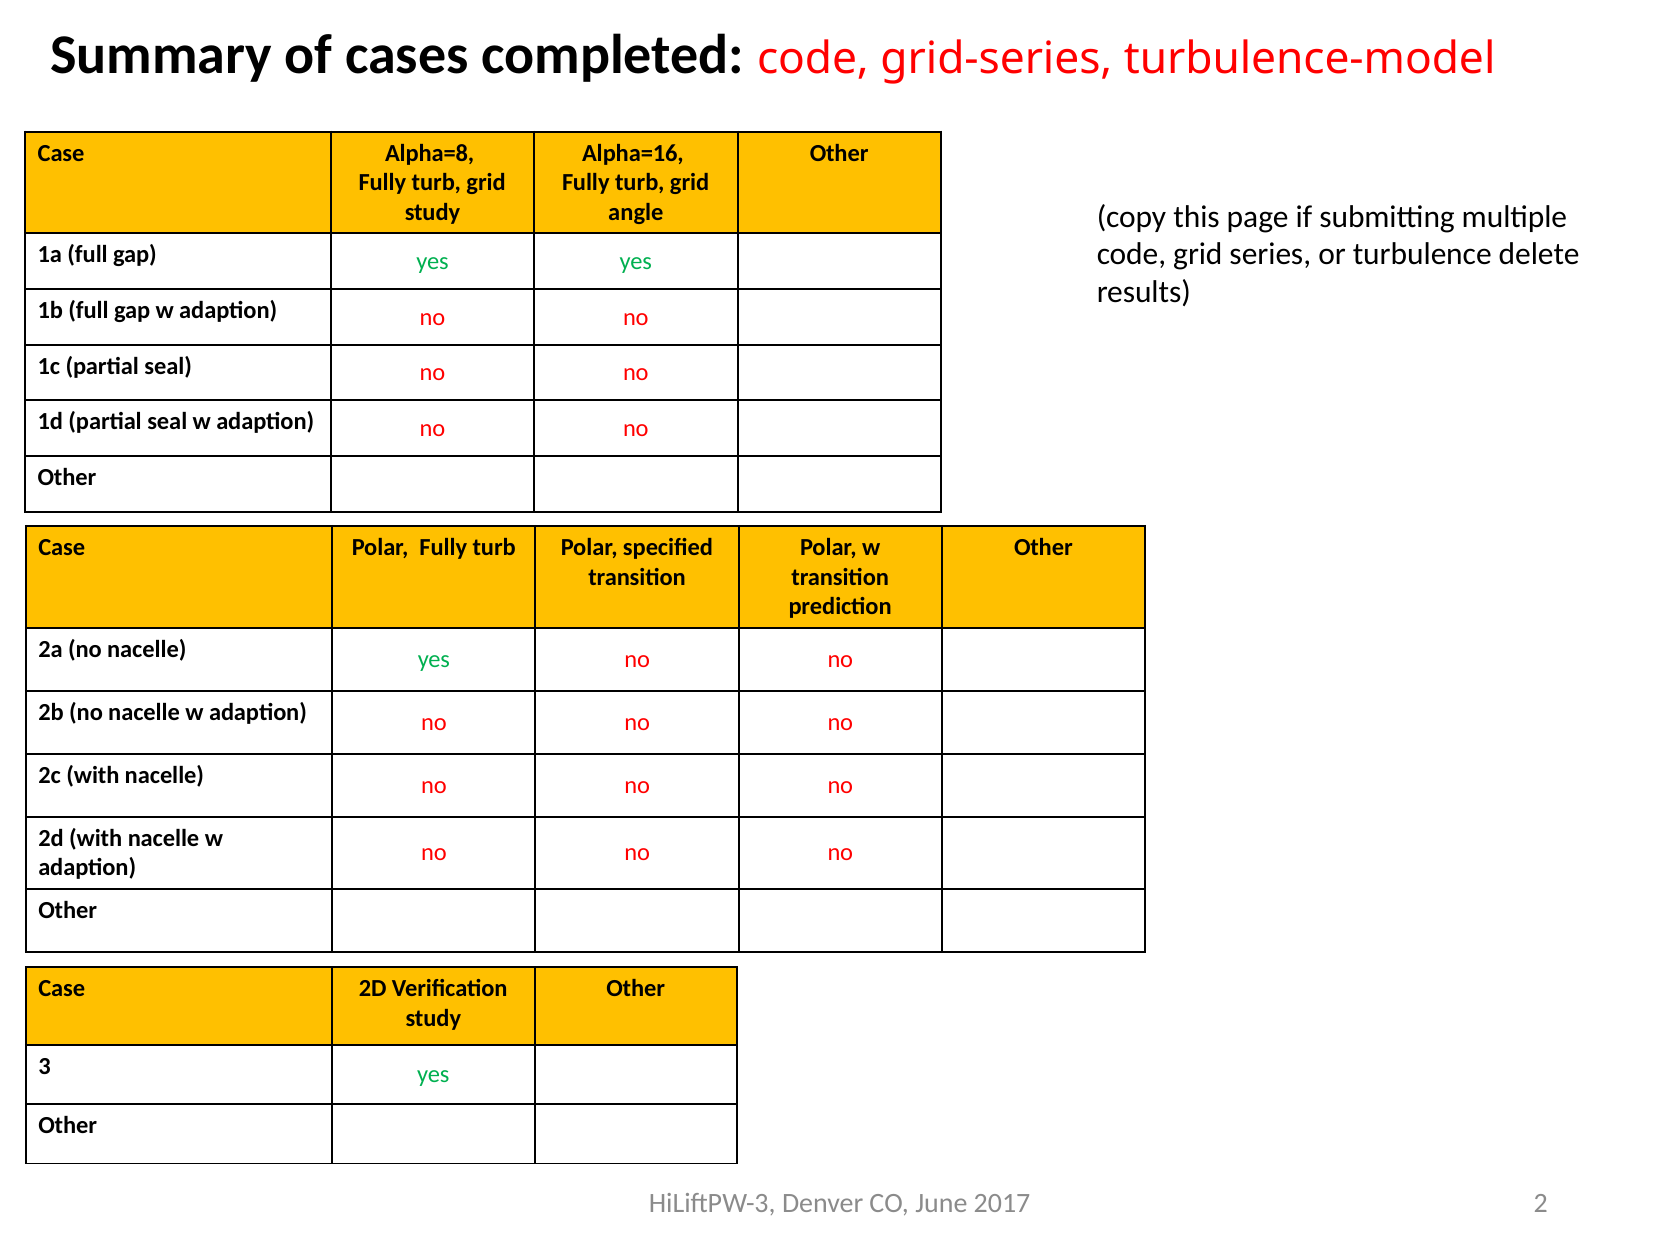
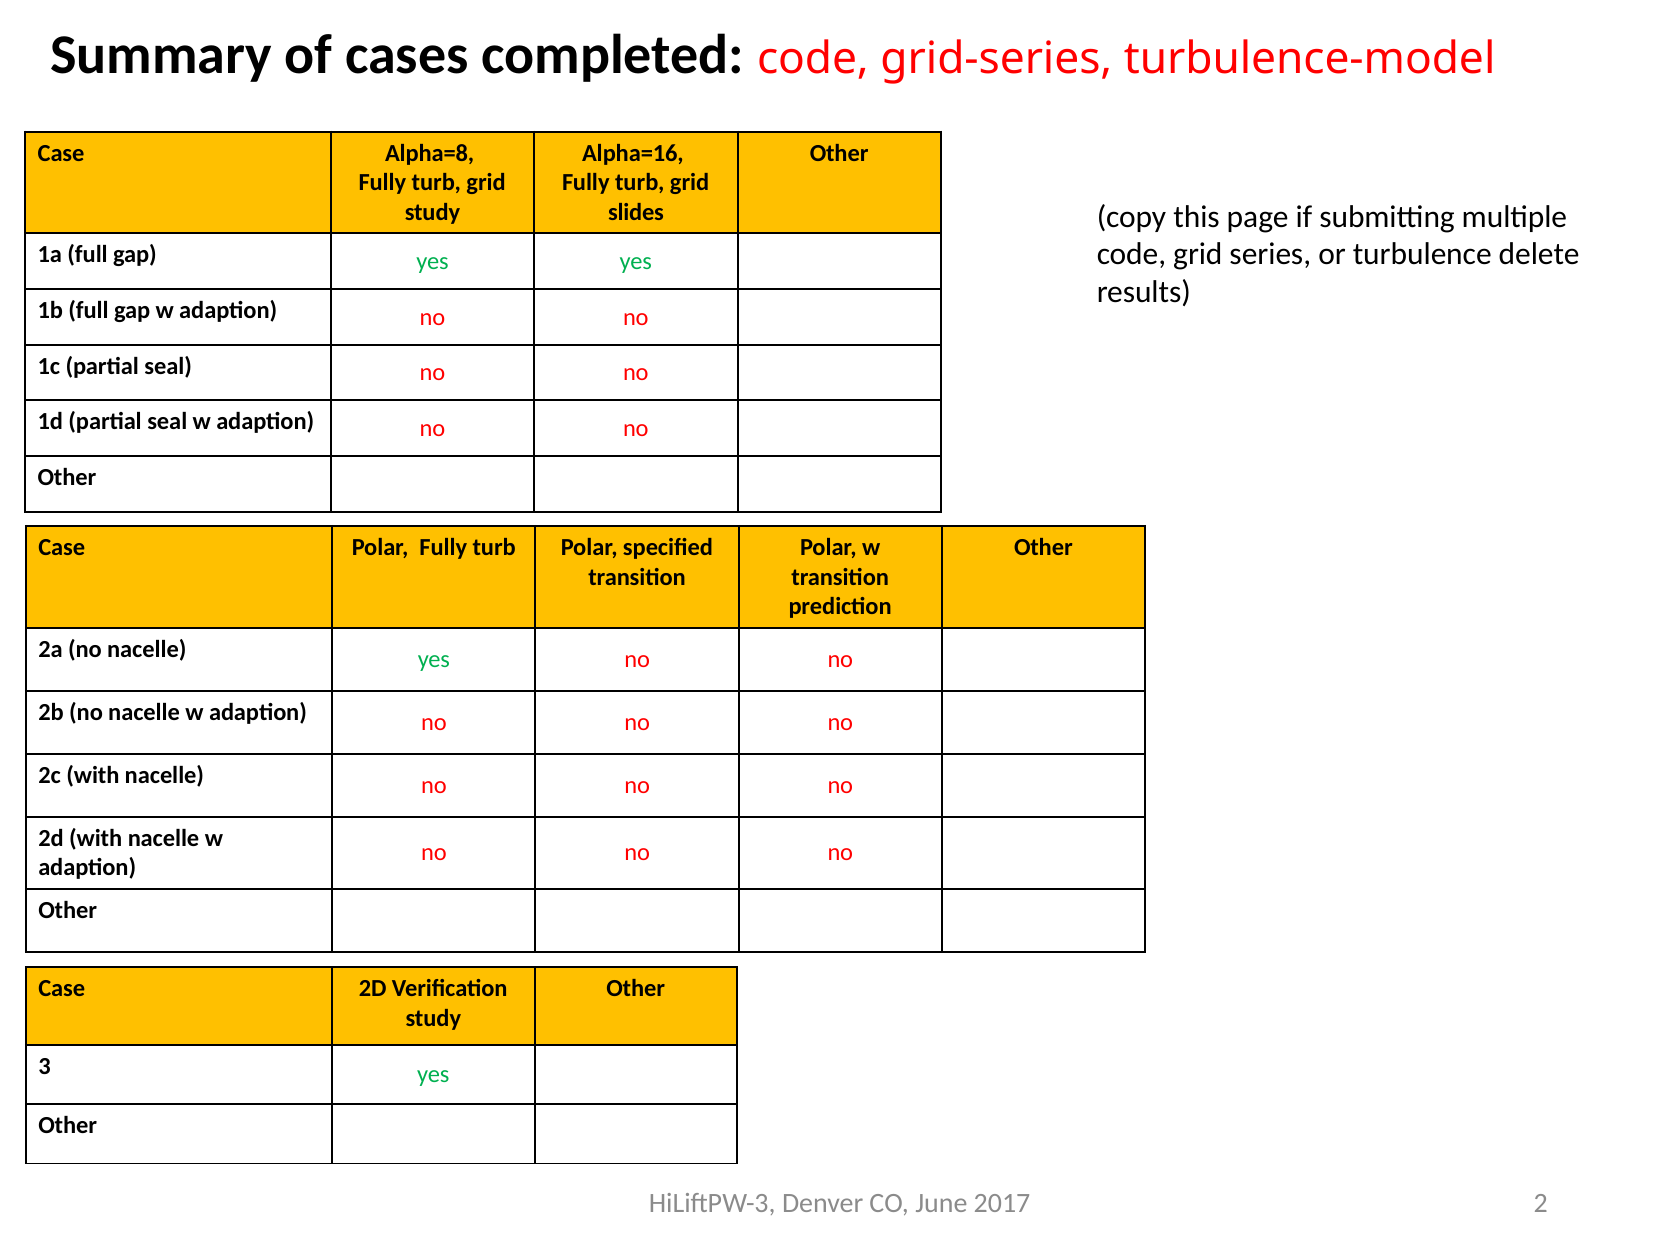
angle: angle -> slides (636, 212)
